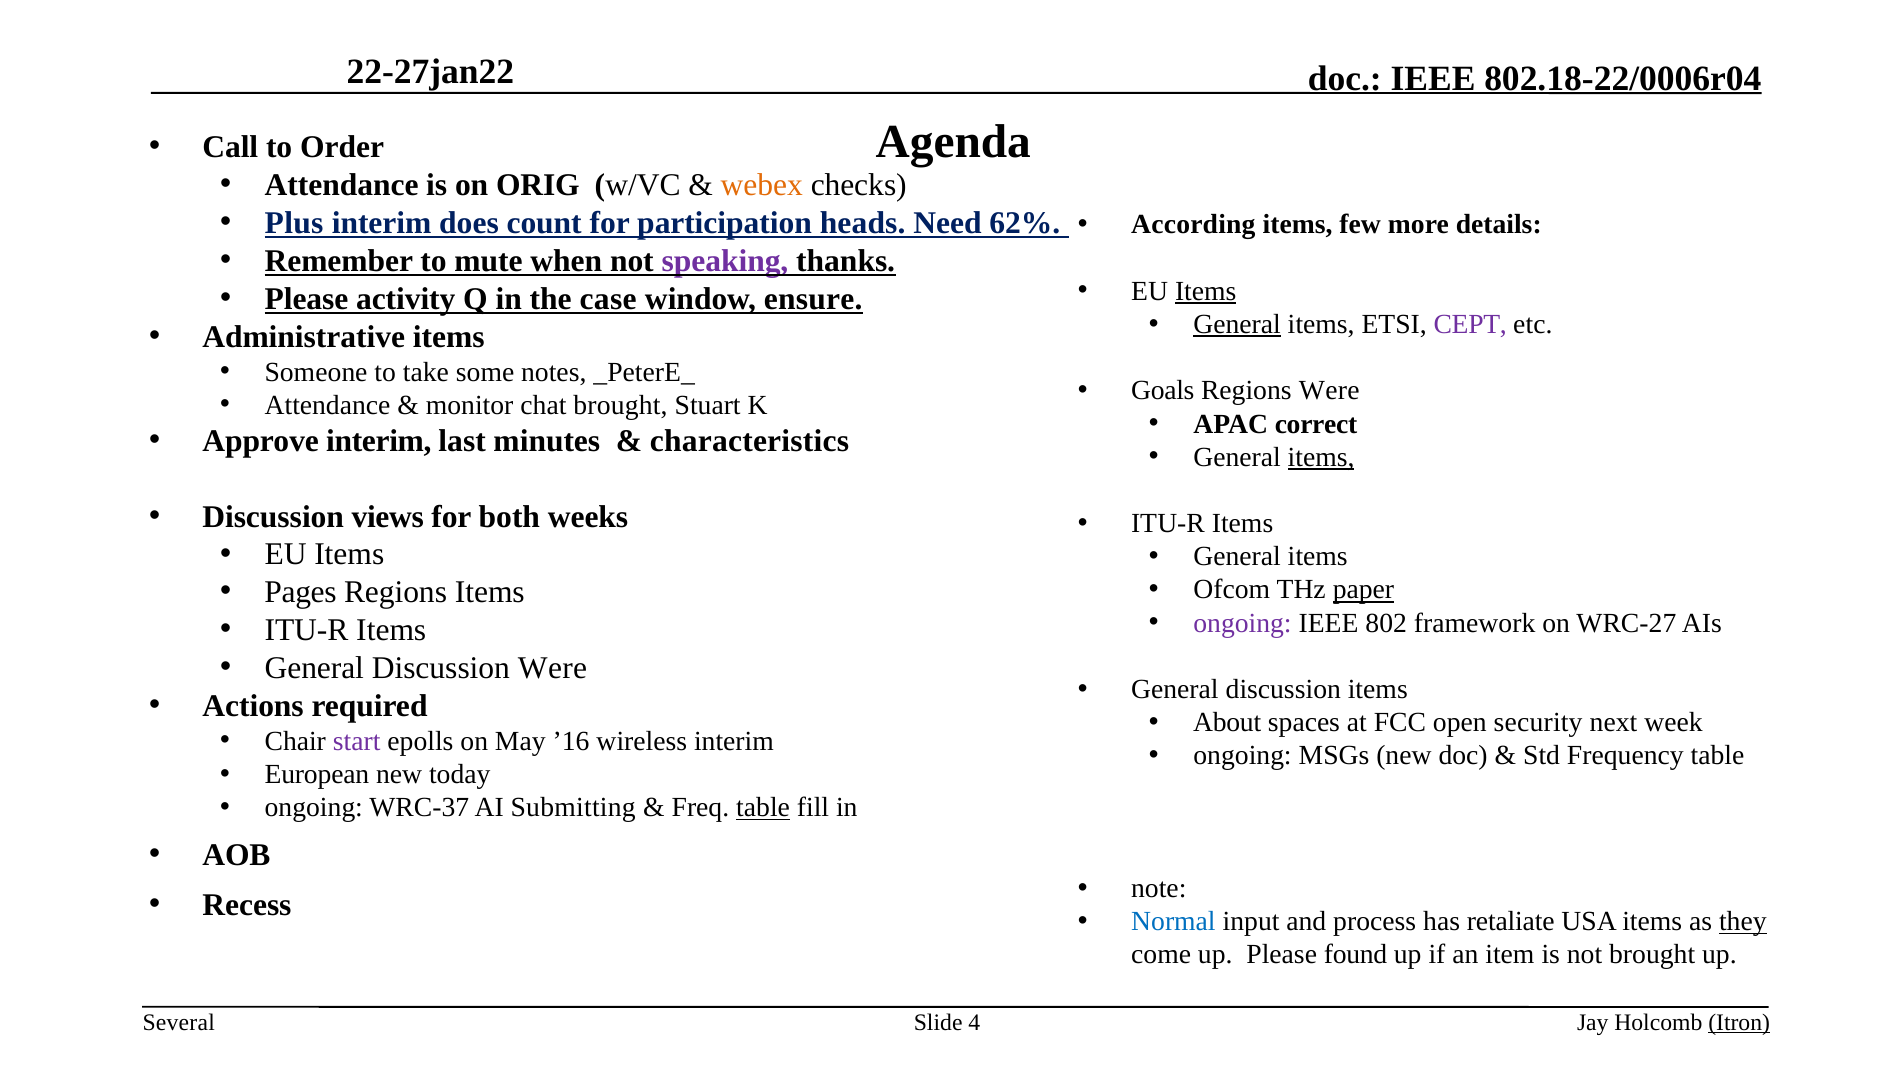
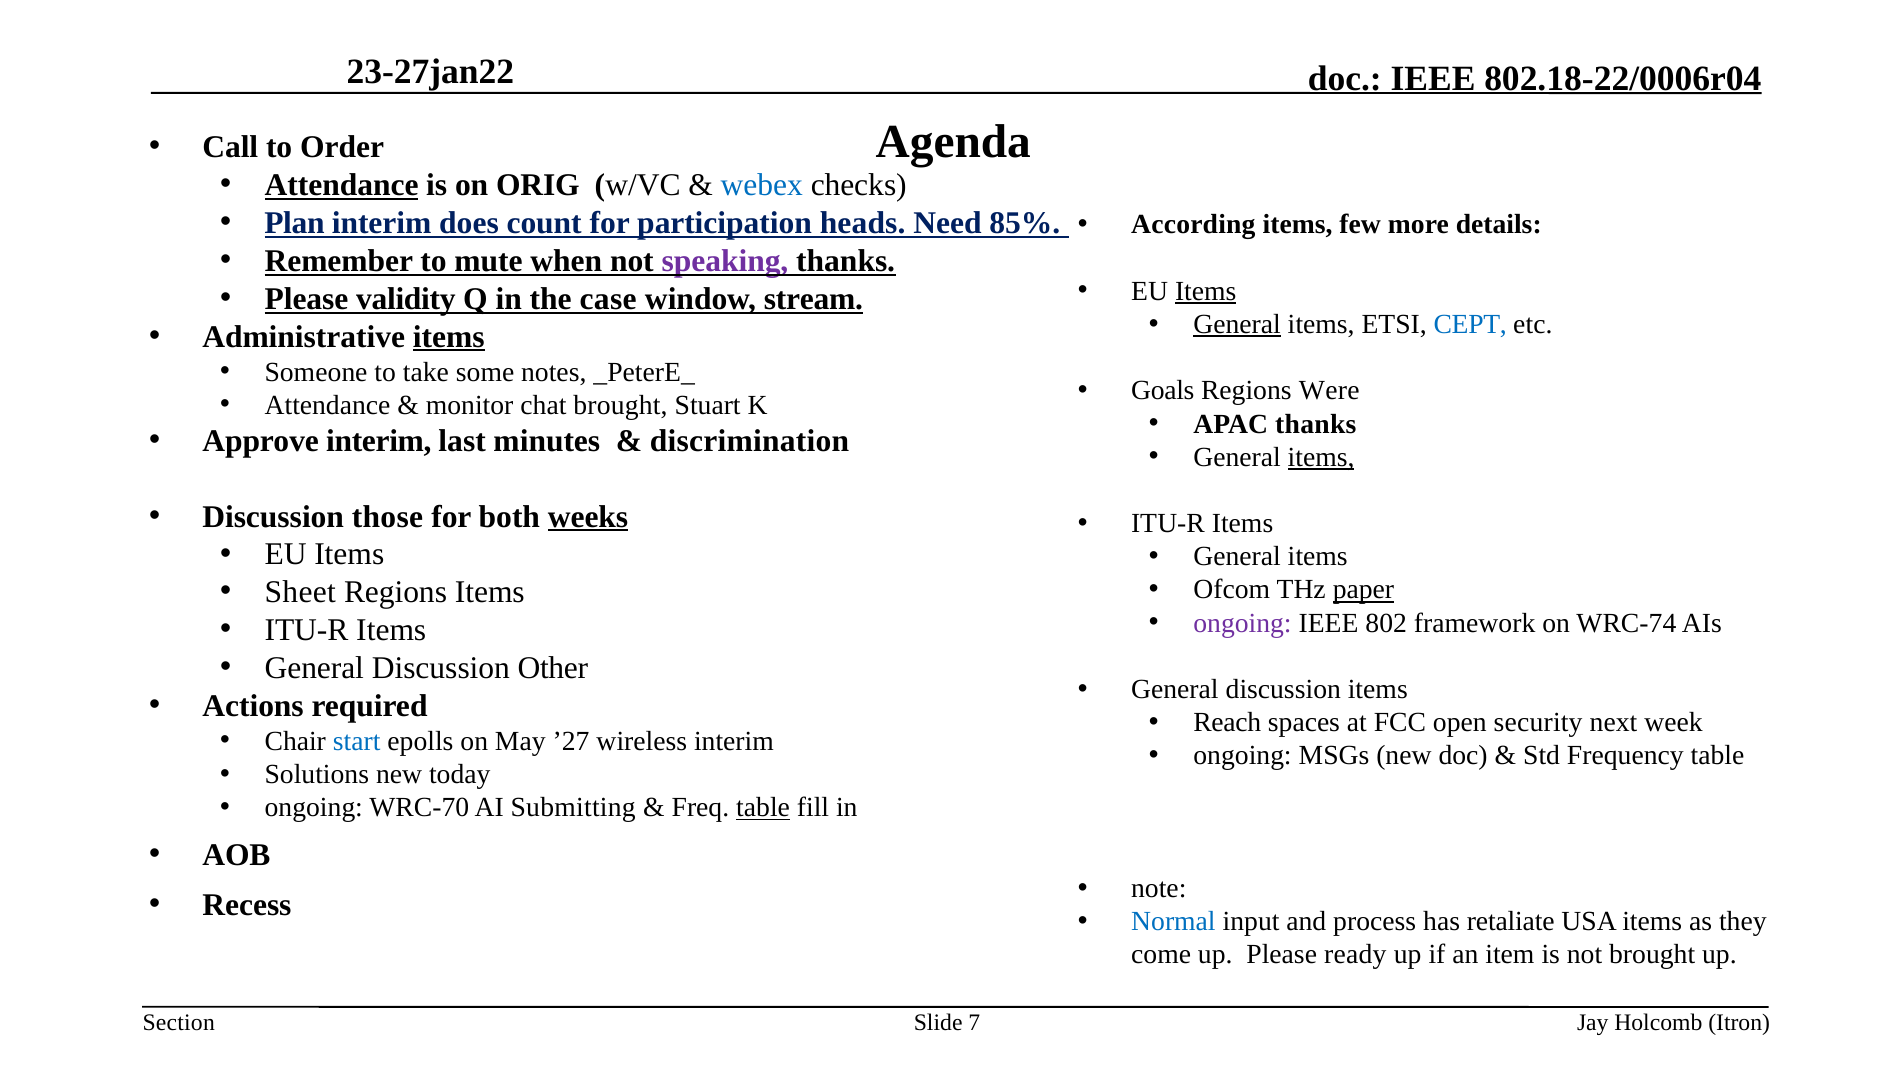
22-27jan22: 22-27jan22 -> 23-27jan22 (430, 72)
Attendance underline: none -> present (342, 185)
webex colour: orange -> blue (762, 185)
Plus: Plus -> Plan (294, 223)
62%: 62% -> 85% (1025, 223)
activity: activity -> validity (406, 299)
ensure: ensure -> stream (813, 299)
CEPT colour: purple -> blue (1470, 324)
items underline: none -> present (449, 337)
APAC correct: correct -> thanks (1316, 424)
characteristics: characteristics -> discrimination (749, 441)
views: views -> those (387, 517)
weeks underline: none -> present (588, 517)
Pages: Pages -> Sheet (300, 592)
WRC-27: WRC-27 -> WRC-74 (1626, 623)
Discussion Were: Were -> Other (553, 668)
About: About -> Reach (1227, 723)
start colour: purple -> blue (357, 741)
’16: ’16 -> ’27 (571, 741)
European: European -> Solutions (317, 774)
WRC-37: WRC-37 -> WRC-70 (419, 808)
they underline: present -> none (1743, 922)
found: found -> ready (1355, 955)
Several: Several -> Section (179, 1022)
4: 4 -> 7 (974, 1022)
Itron underline: present -> none (1739, 1022)
